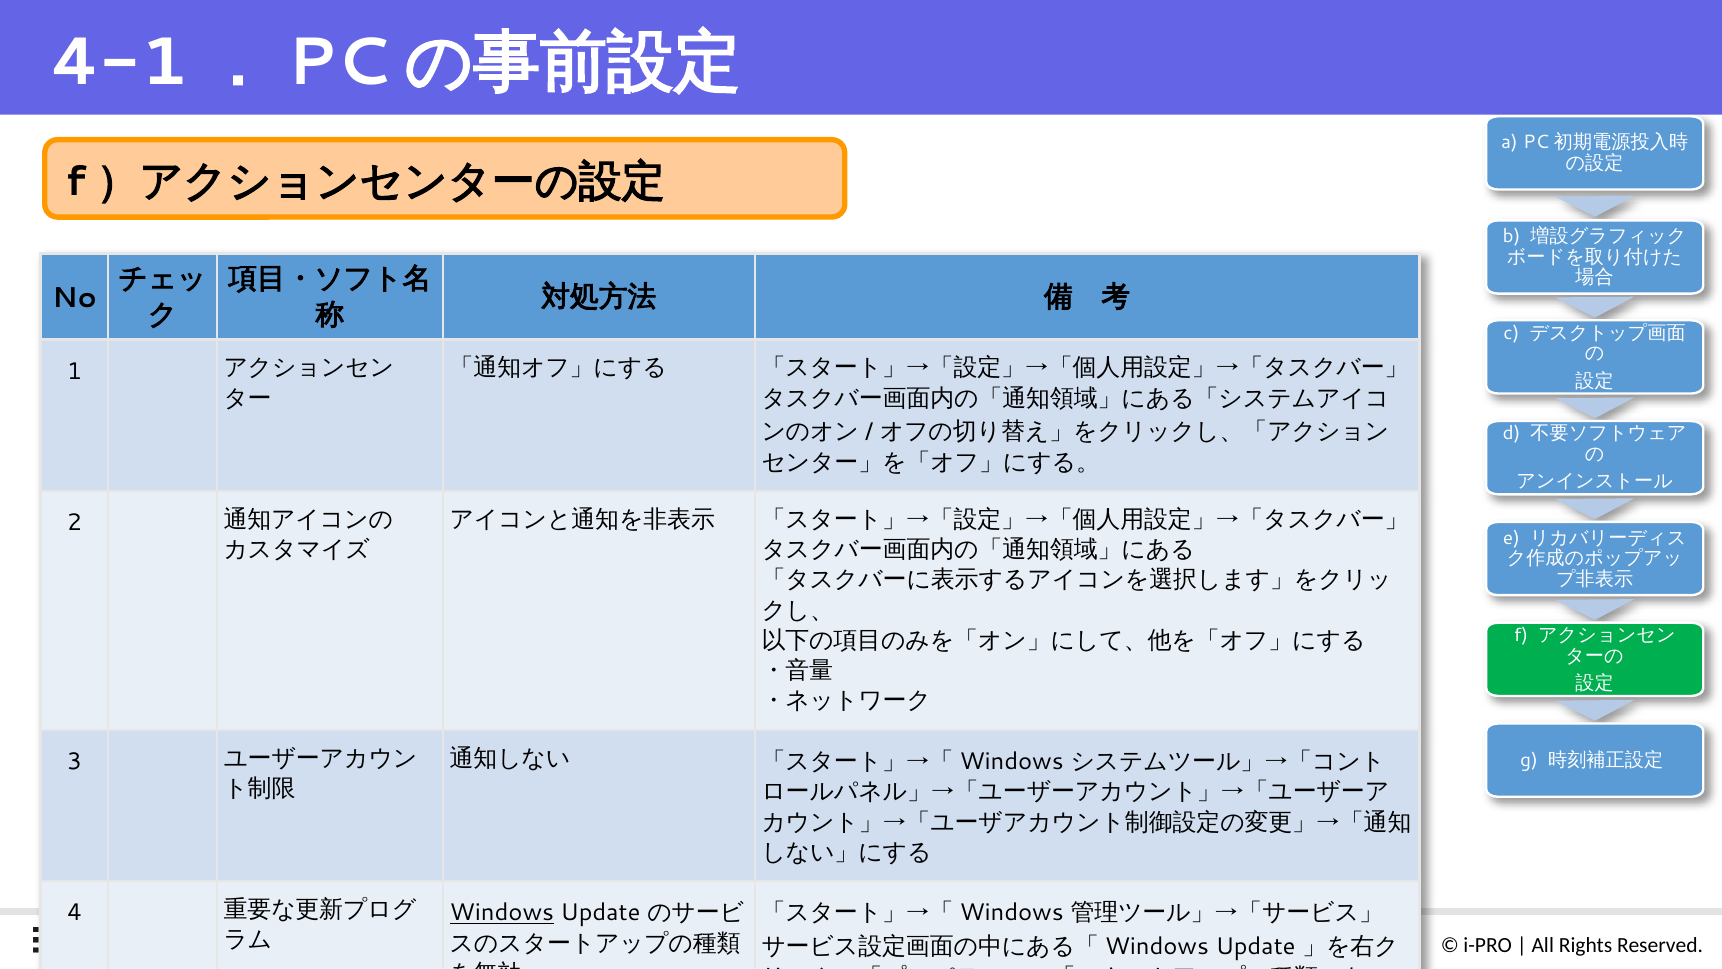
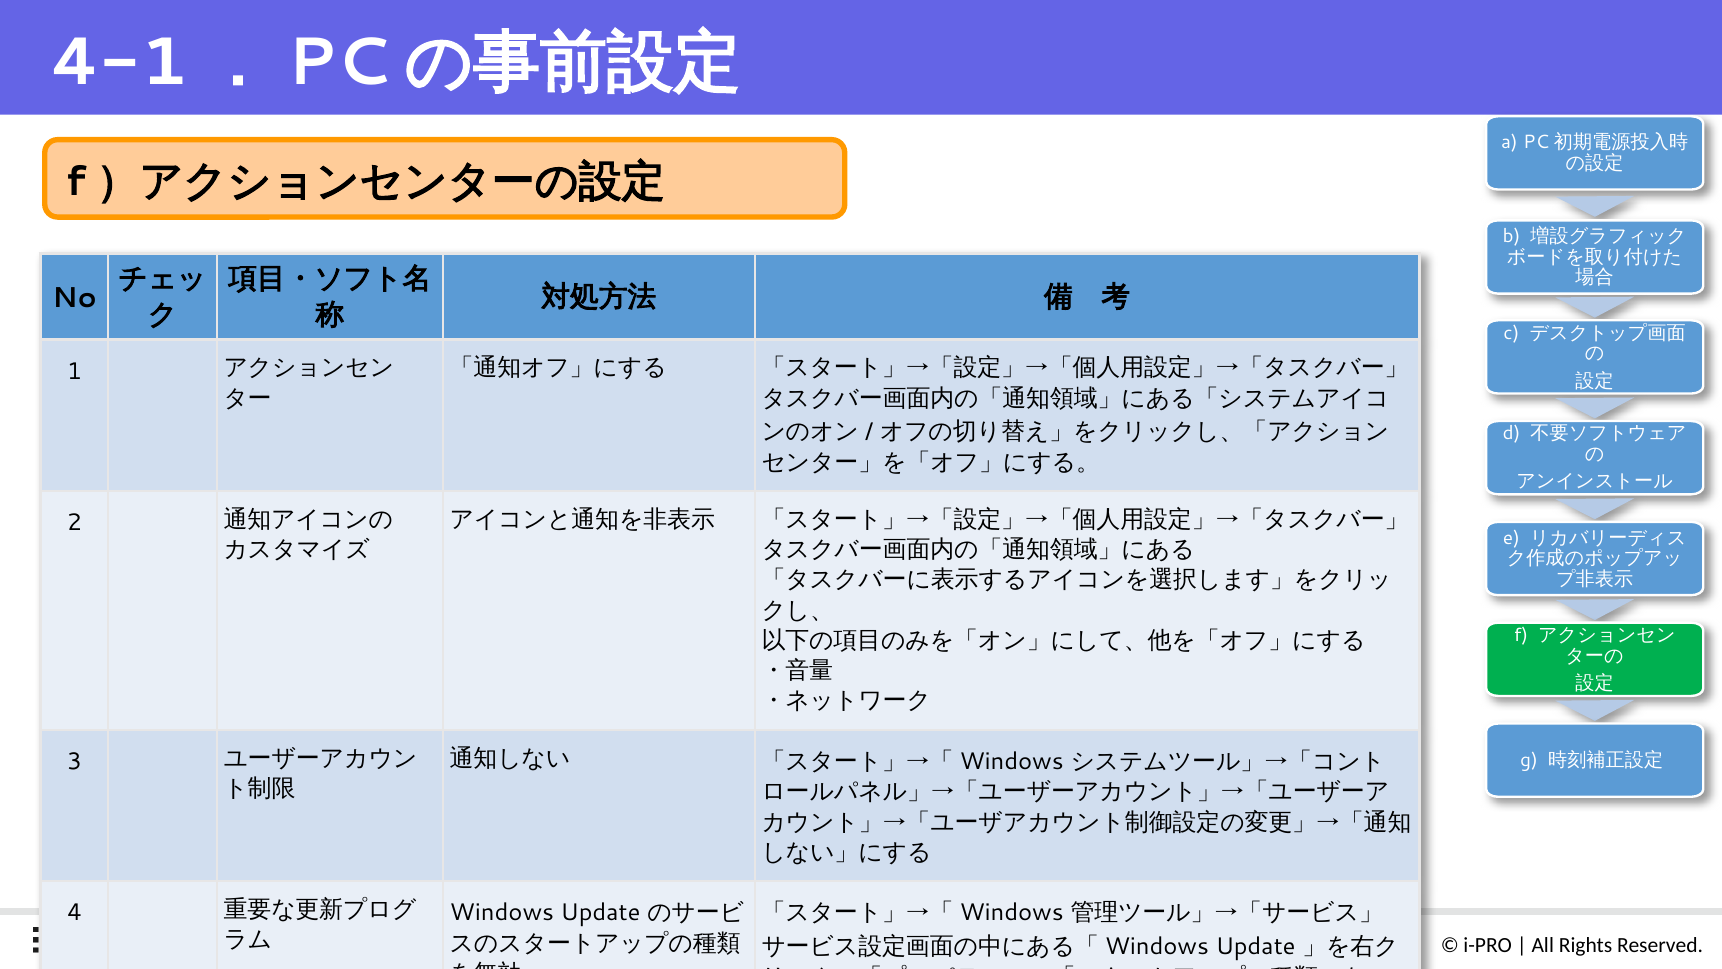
Windows underline: present -> none (502, 913)
